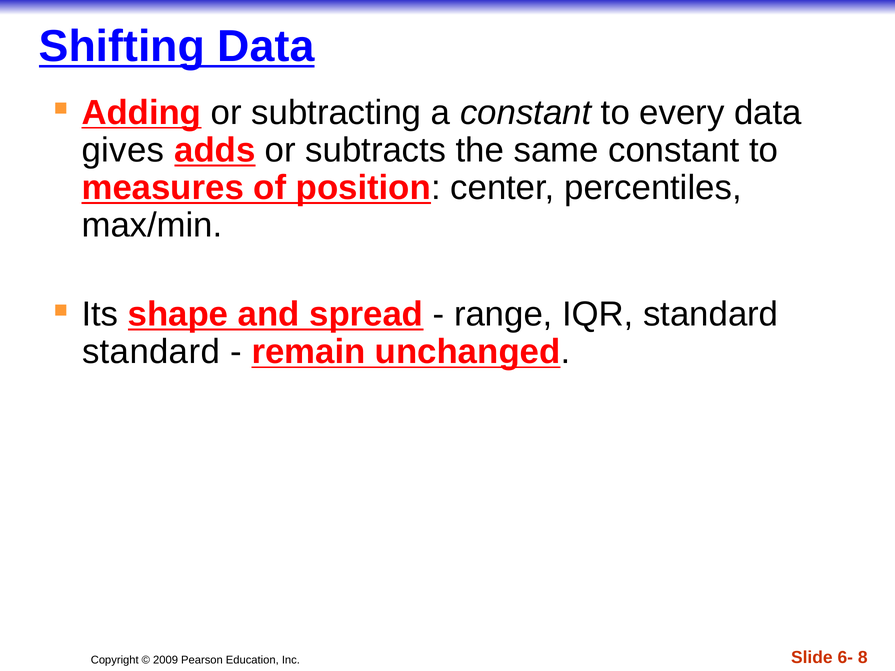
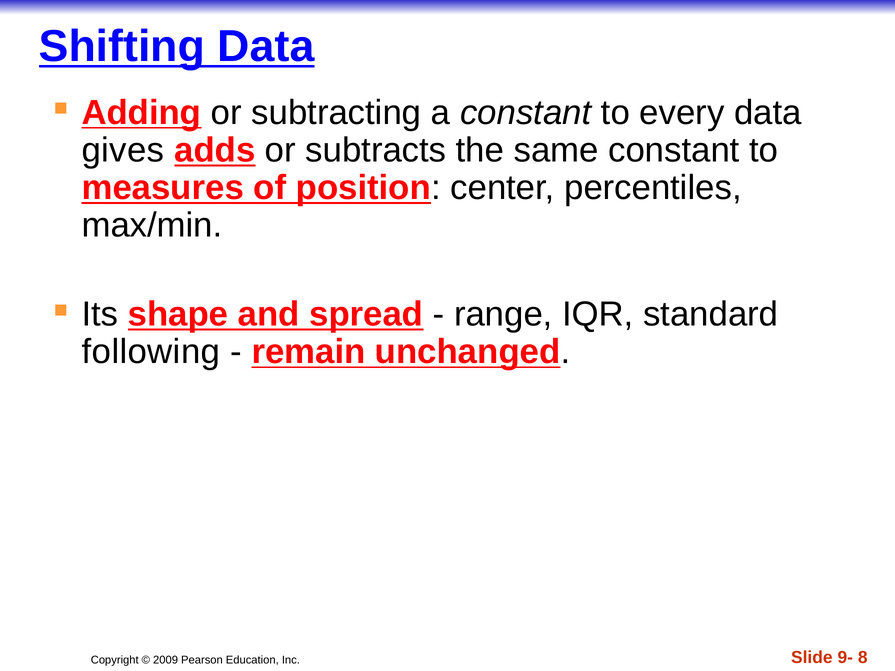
standard: standard -> following (151, 352)
6-: 6- -> 9- (845, 658)
